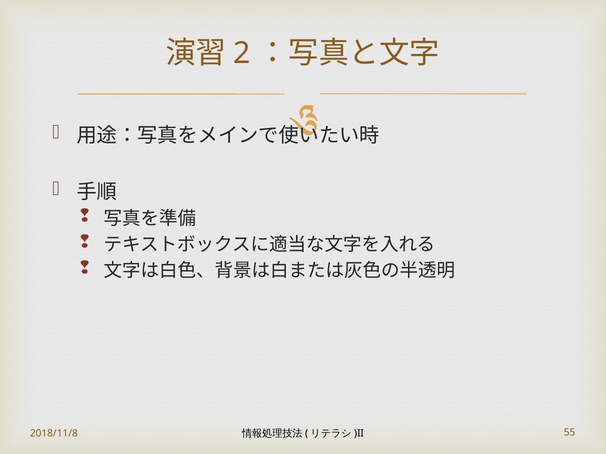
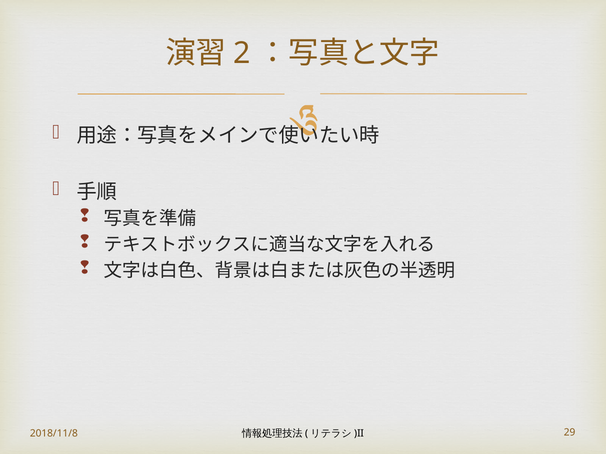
55: 55 -> 29 (570, 433)
